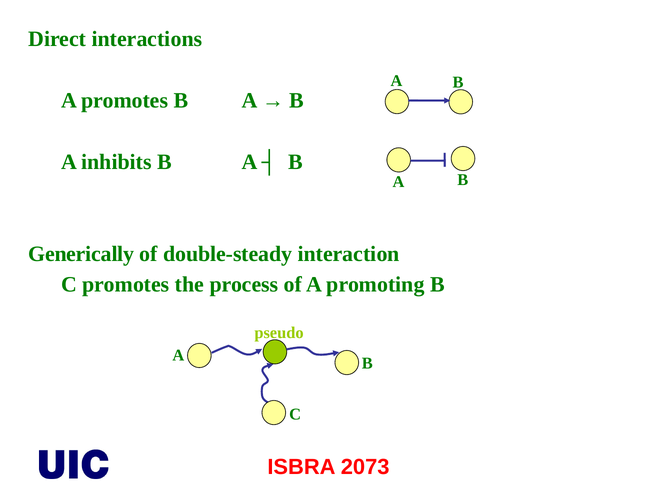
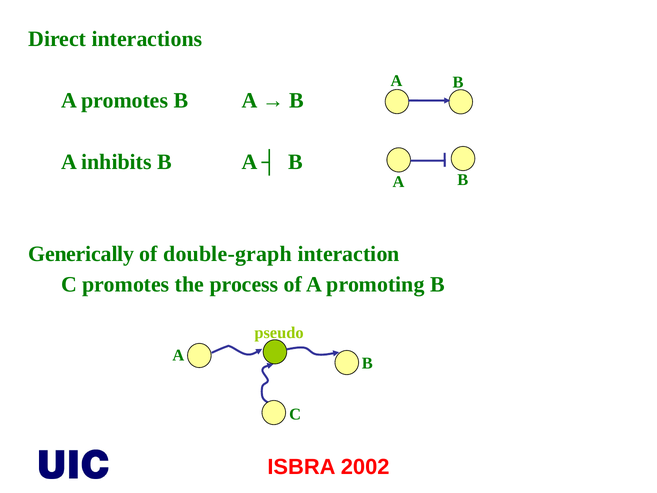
double-steady: double-steady -> double-graph (227, 254)
2073: 2073 -> 2002 (365, 467)
